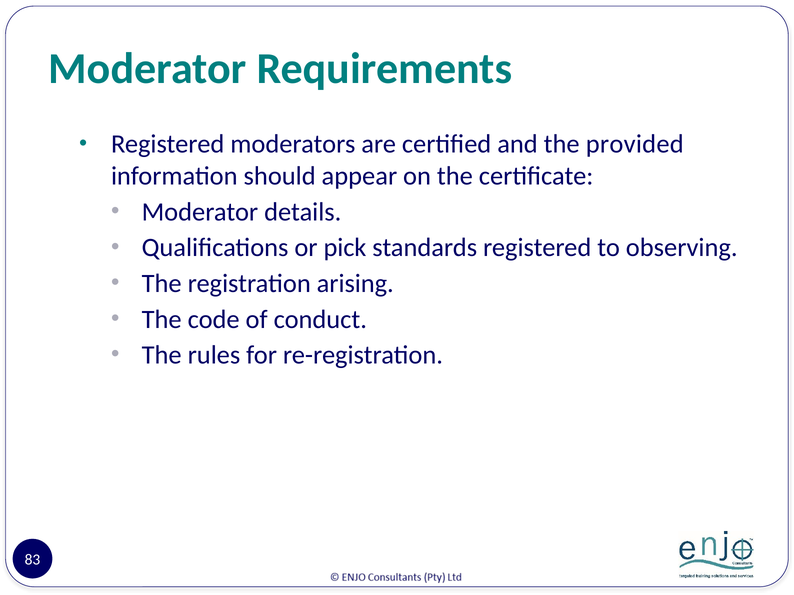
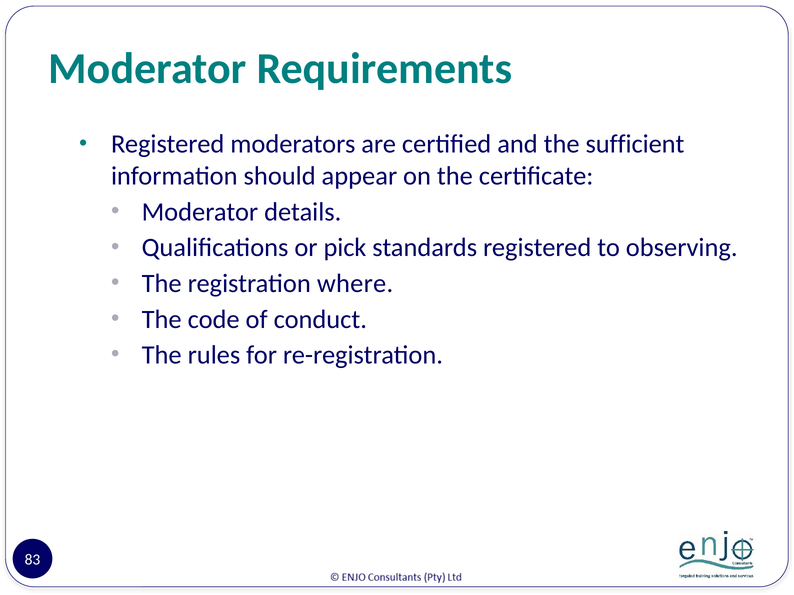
provided: provided -> sufficient (635, 144)
arising: arising -> where (355, 284)
